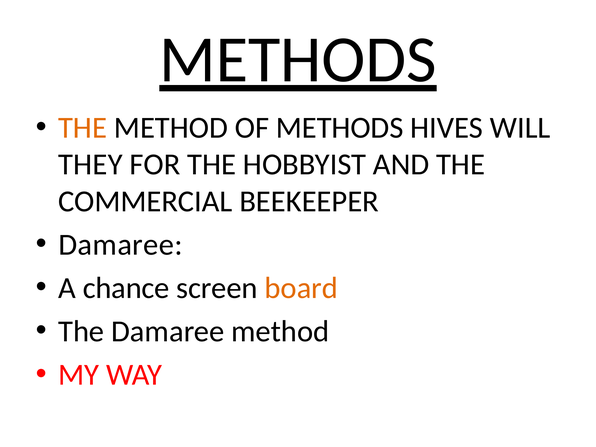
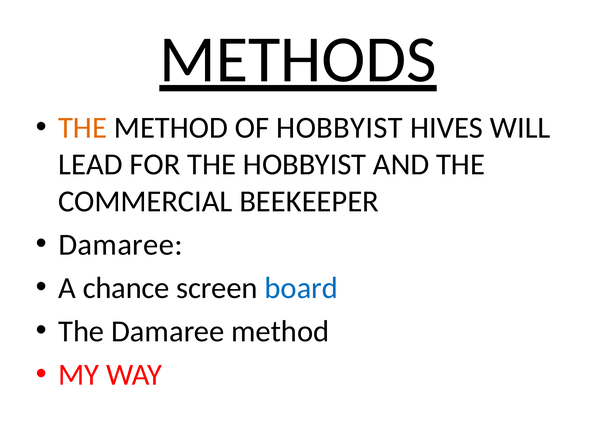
OF METHODS: METHODS -> HOBBYIST (339, 128)
THEY: THEY -> LEAD (90, 165)
board colour: orange -> blue (301, 288)
